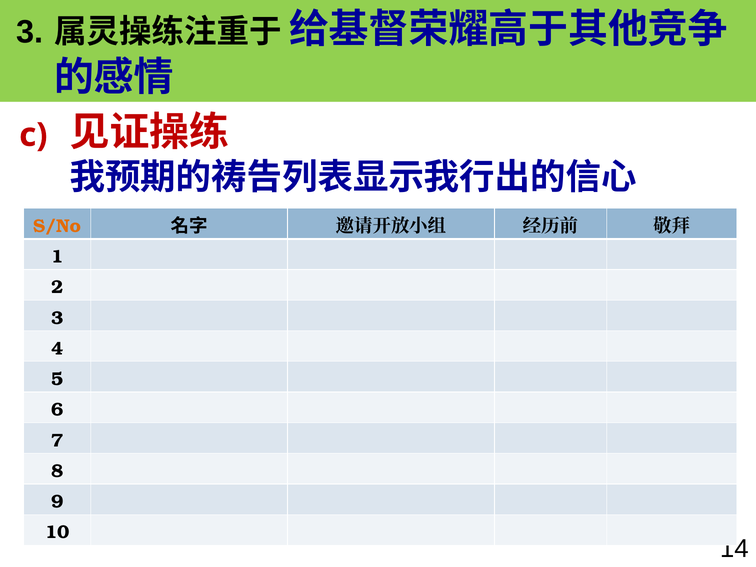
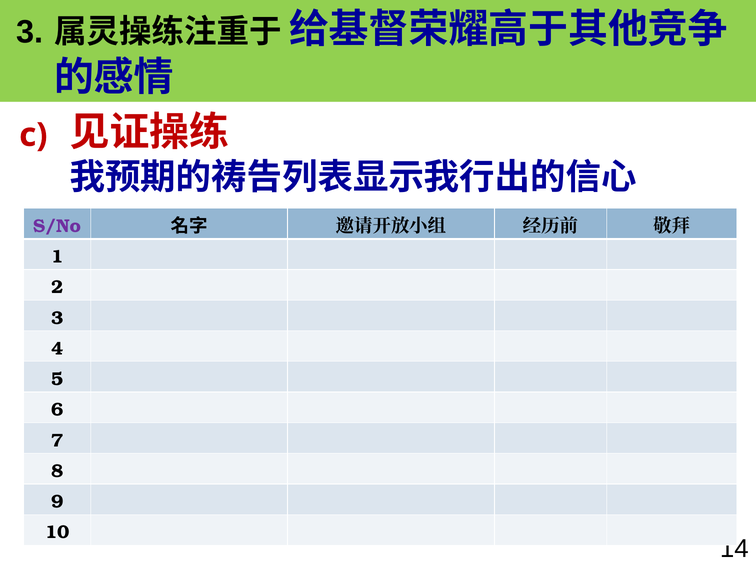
S/No colour: orange -> purple (57, 226)
